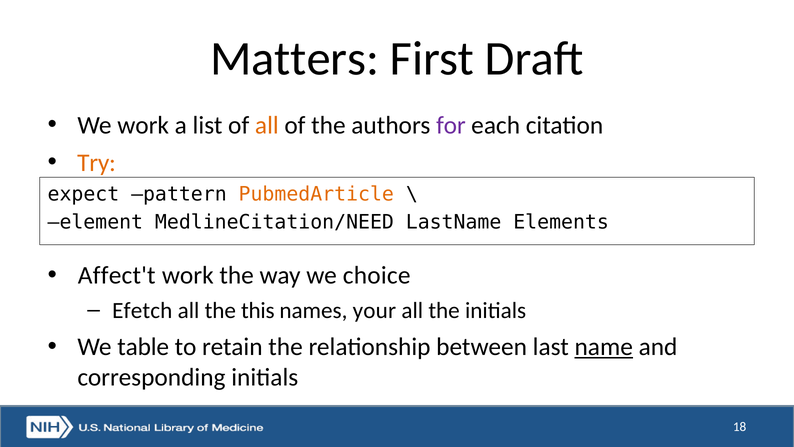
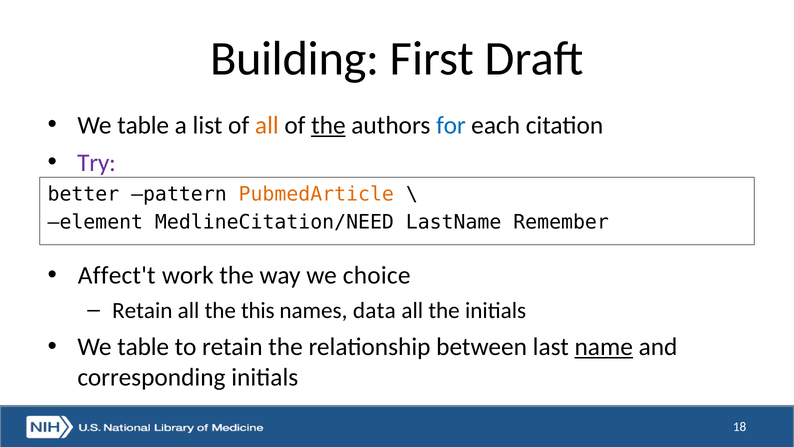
Matters: Matters -> Building (295, 58)
work: work -> table (143, 125)
the underline: none -> present (328, 125)
for colour: purple -> blue (451, 125)
Try colour: orange -> purple (97, 163)
expect: expect -> better (83, 194)
Elements: Elements -> Remember (561, 222)
Efetch: Efetch -> Retain (142, 310)
your: your -> data (374, 310)
